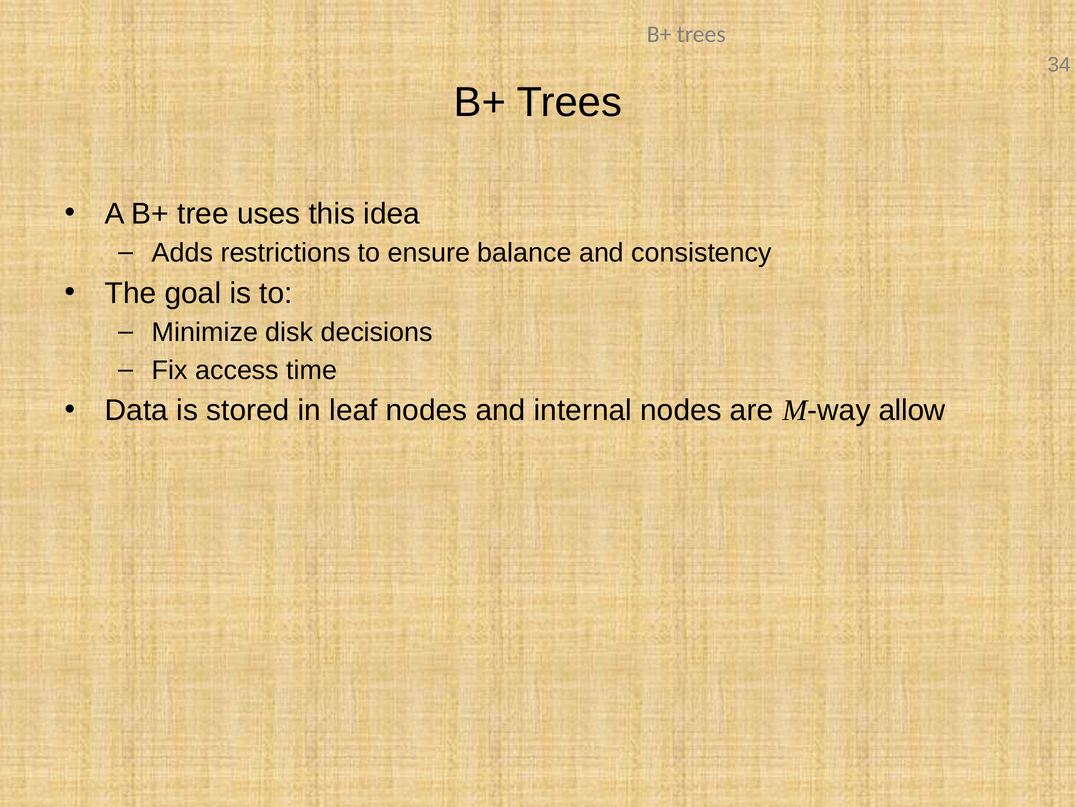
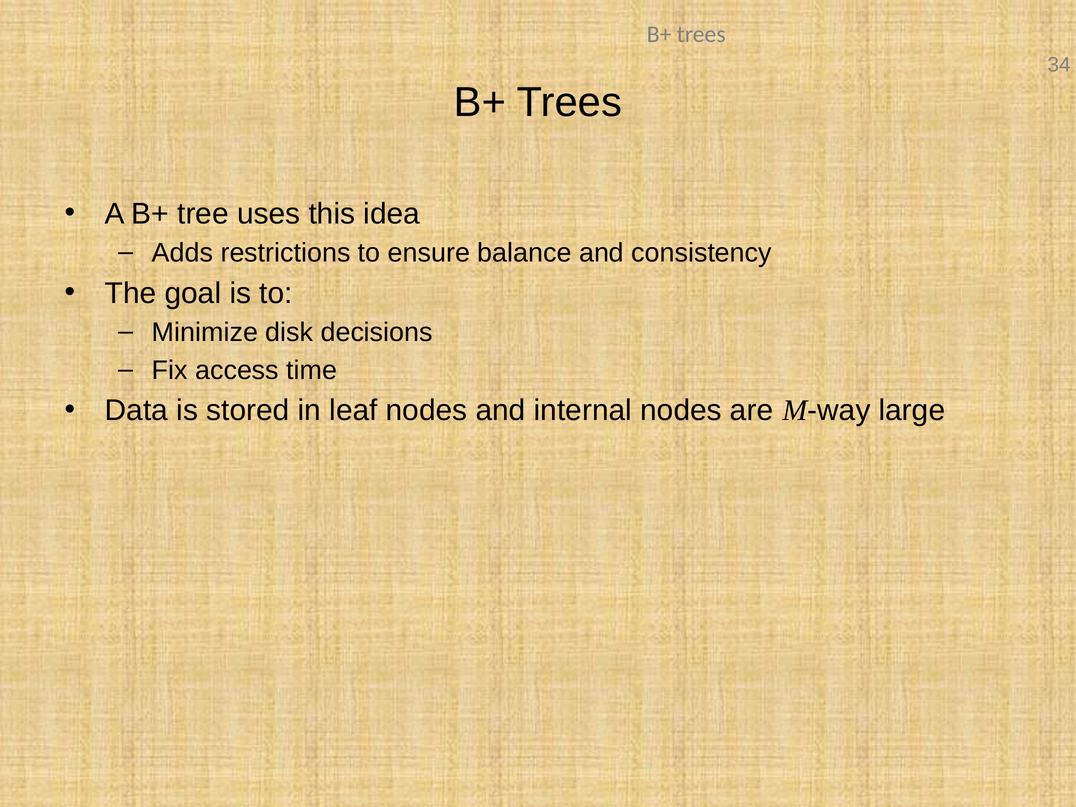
allow: allow -> large (912, 410)
